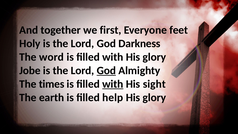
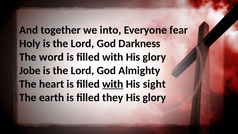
first: first -> into (111, 30)
feet: feet -> fear (179, 30)
God underline: present -> none (106, 70)
times: times -> heart (52, 84)
help: help -> they (113, 97)
